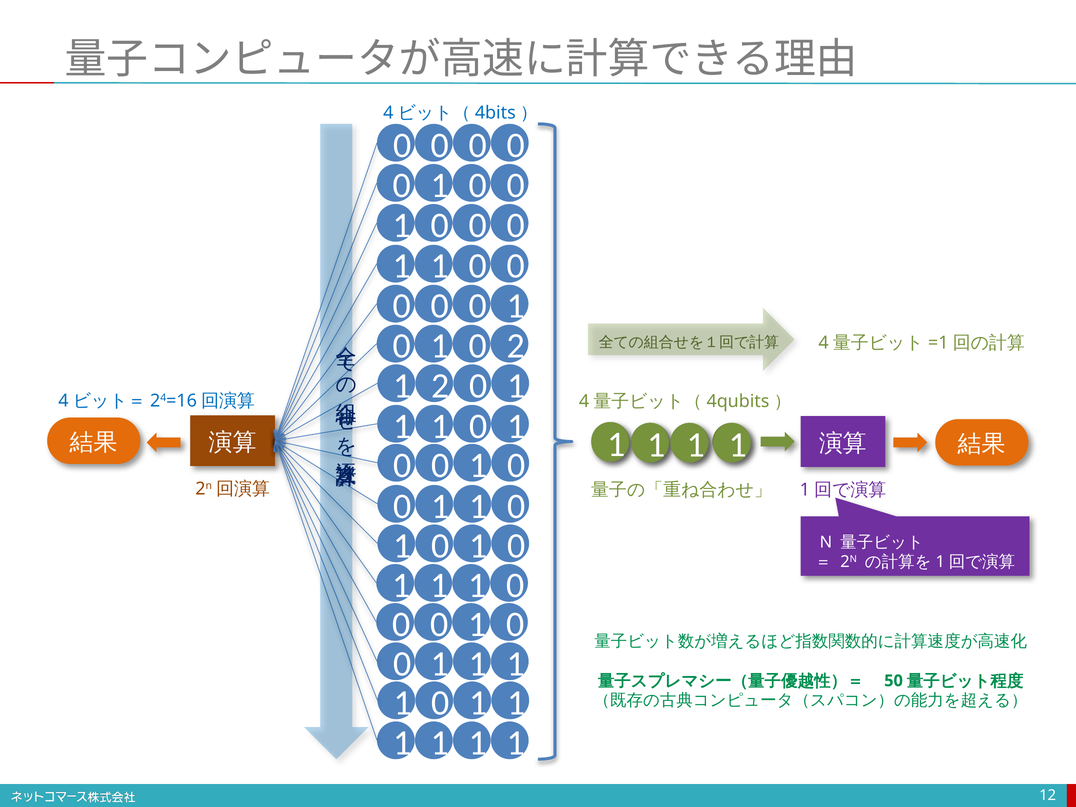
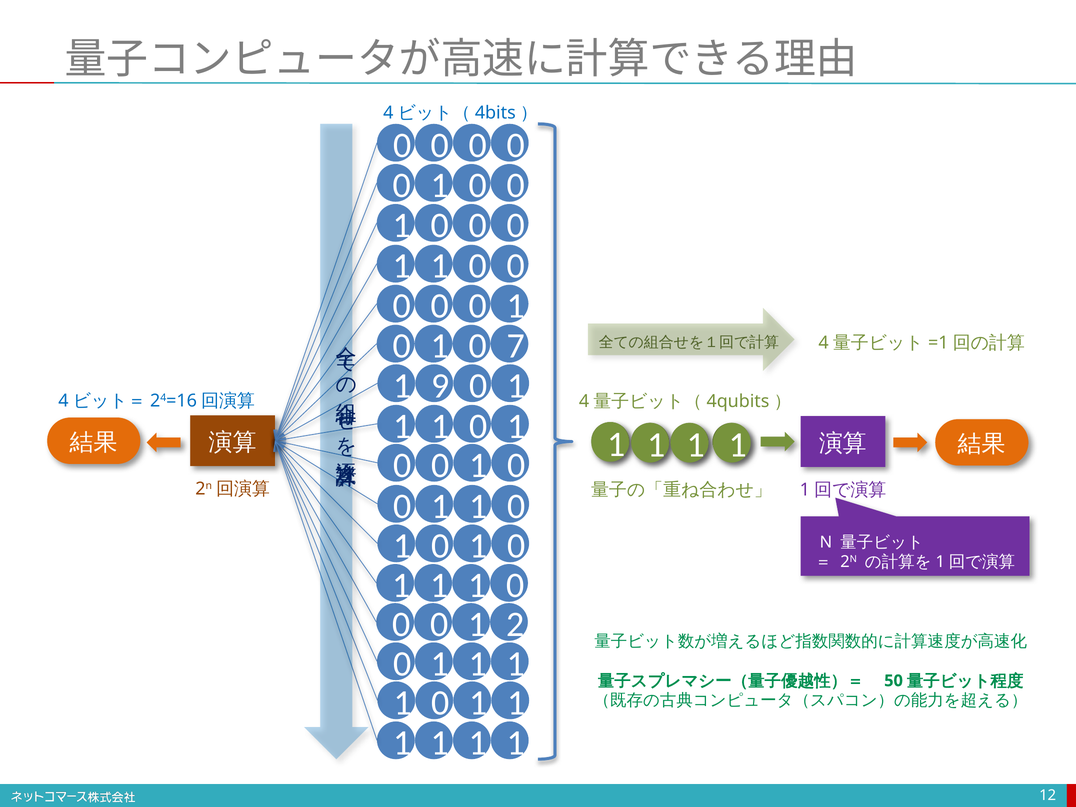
0 2: 2 -> 7 (516, 346)
1 2: 2 -> 9 (440, 386)
0: 0 -> 2 (515, 624)
